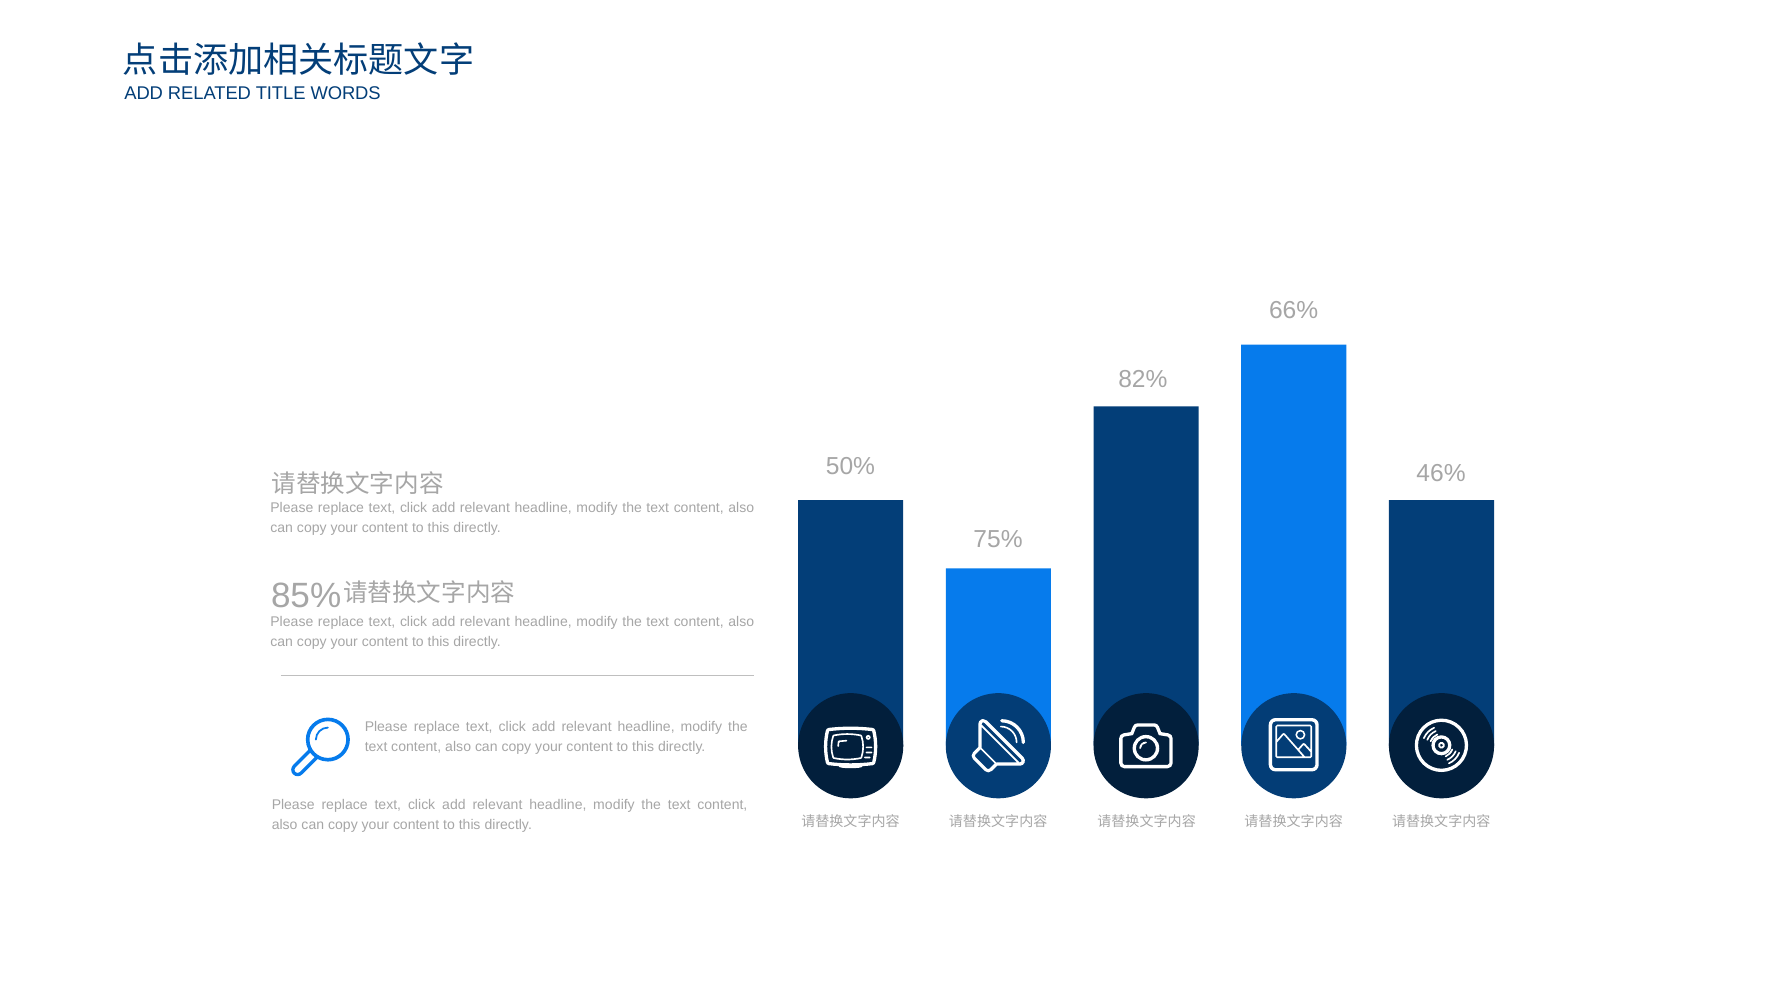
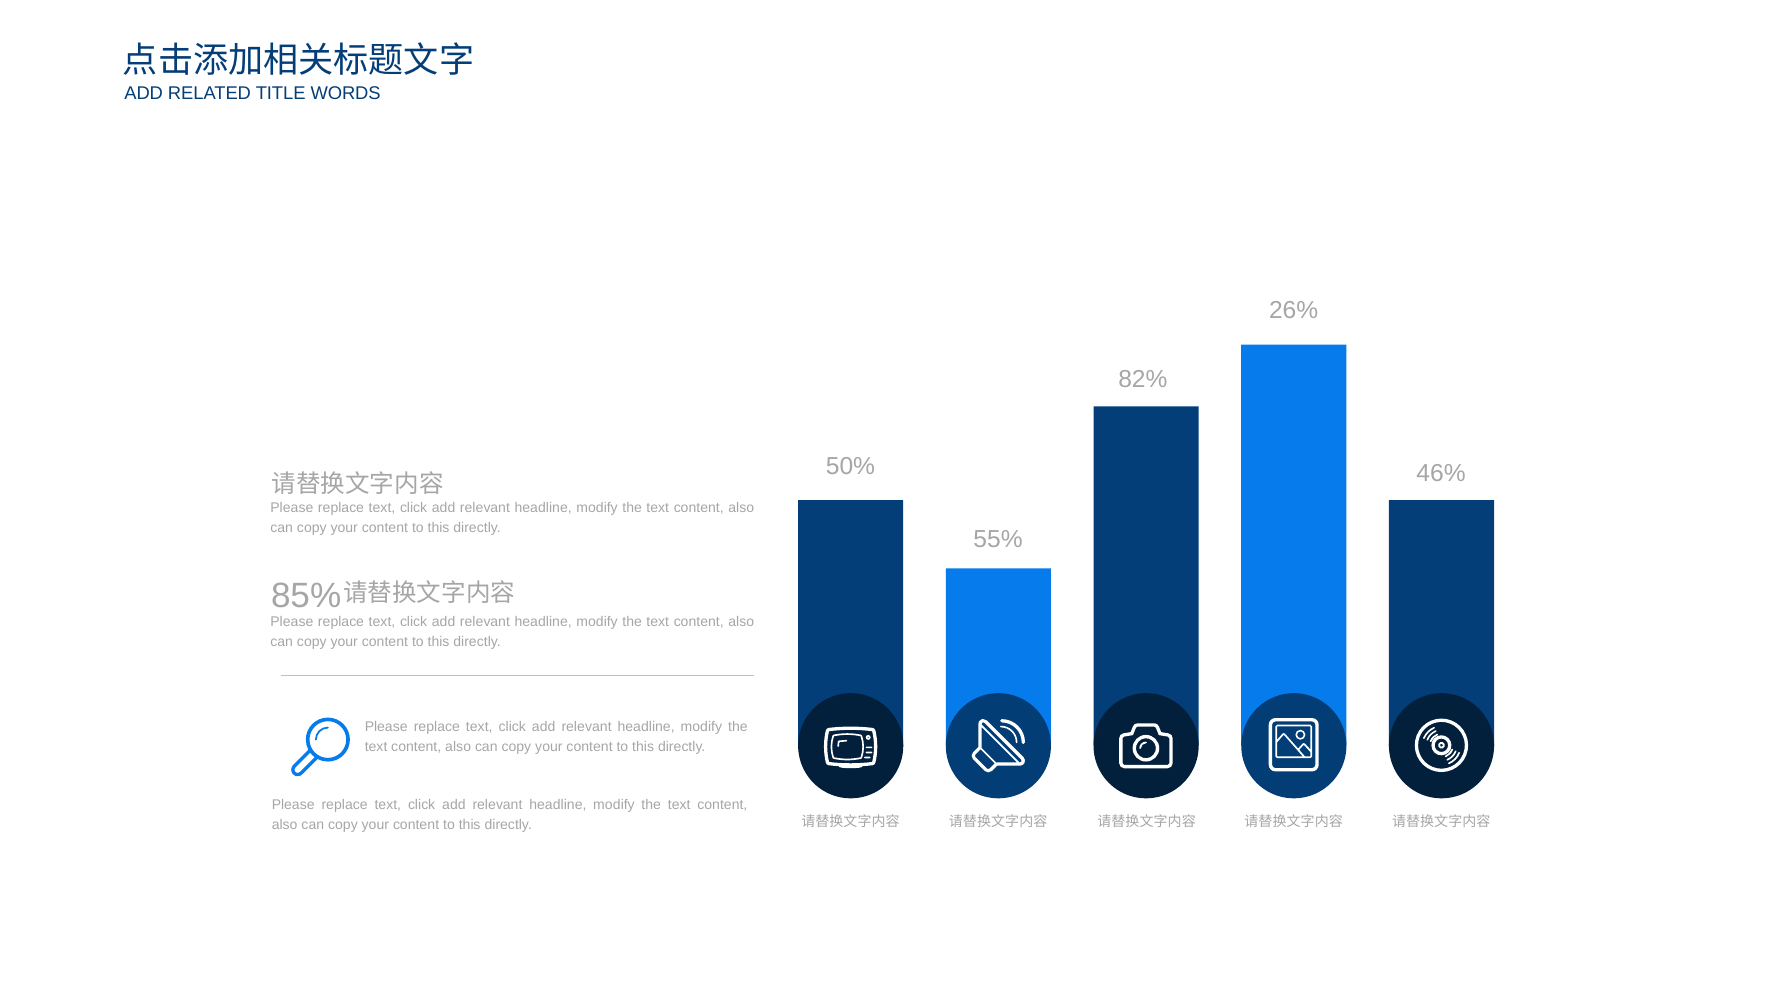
66%: 66% -> 26% (1294, 310)
75%: 75% -> 55% (998, 540)
